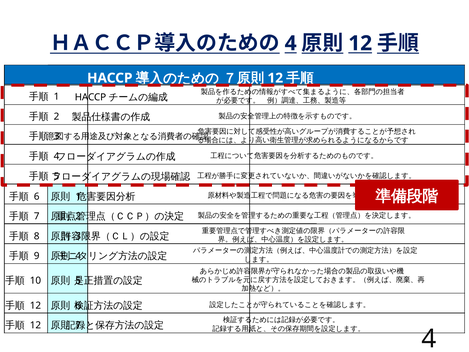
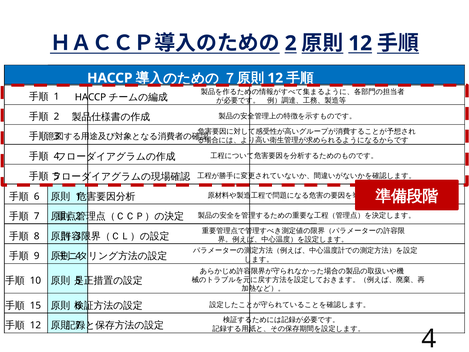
4: 4 -> 2 (291, 43)
12: 12 -> 15 (35, 305)
